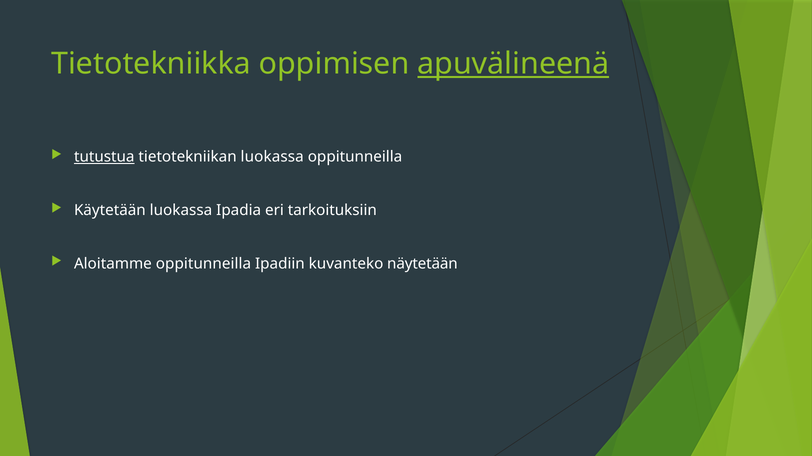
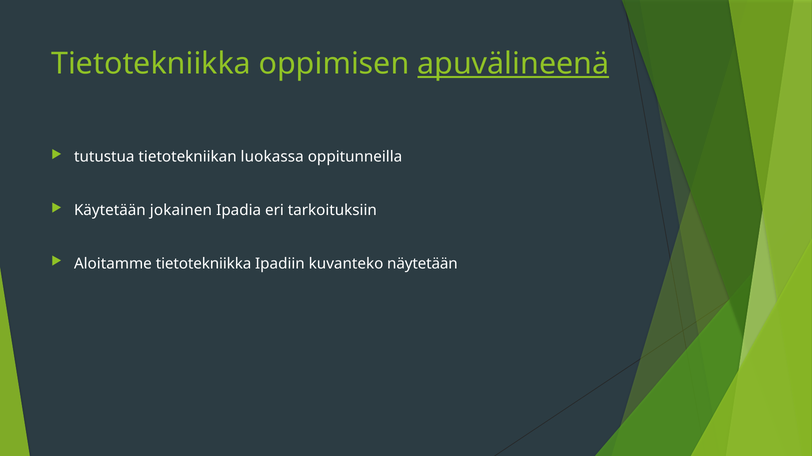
tutustua underline: present -> none (104, 157)
Käytetään luokassa: luokassa -> jokainen (181, 211)
Aloitamme oppitunneilla: oppitunneilla -> tietotekniikka (204, 264)
